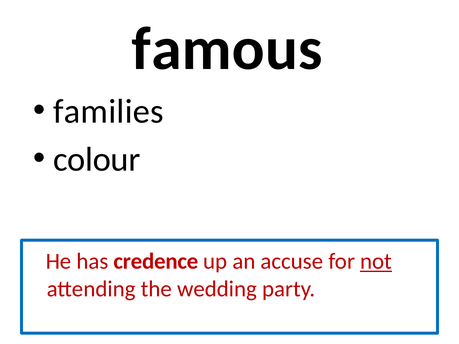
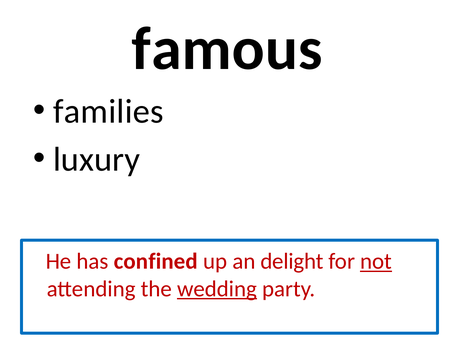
colour: colour -> luxury (96, 160)
credence: credence -> confined (156, 262)
accuse: accuse -> delight (292, 262)
wedding underline: none -> present (217, 289)
